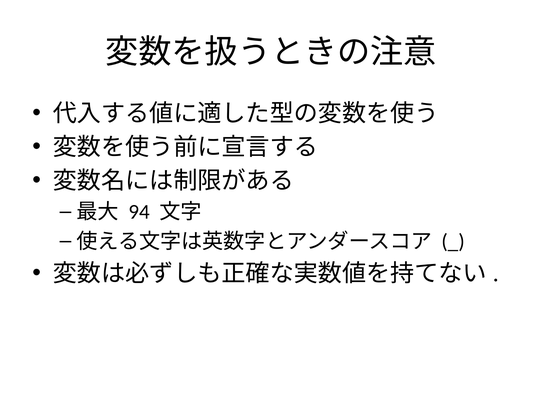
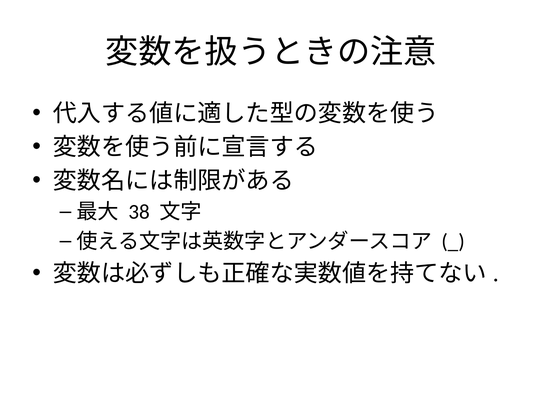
94: 94 -> 38 (139, 212)
